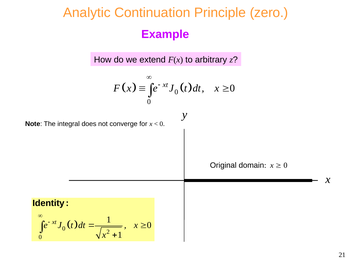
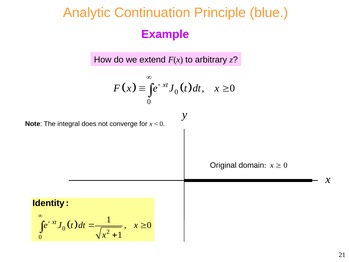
zero: zero -> blue (269, 13)
